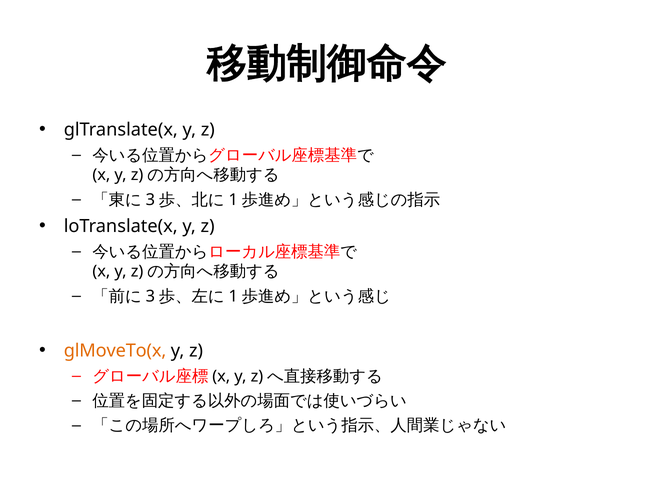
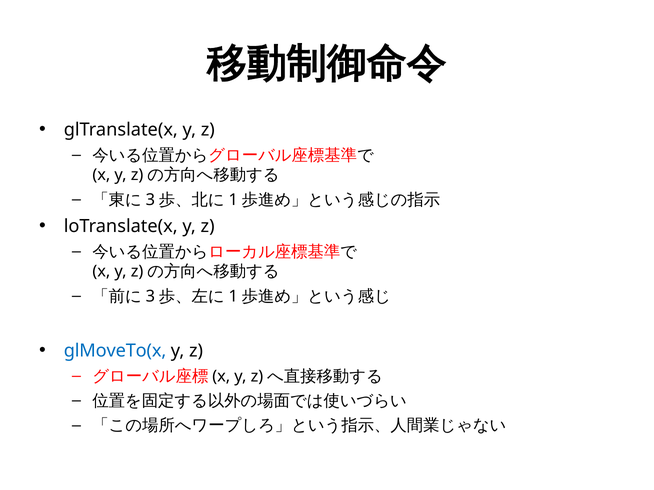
glMoveTo(x colour: orange -> blue (115, 351)
